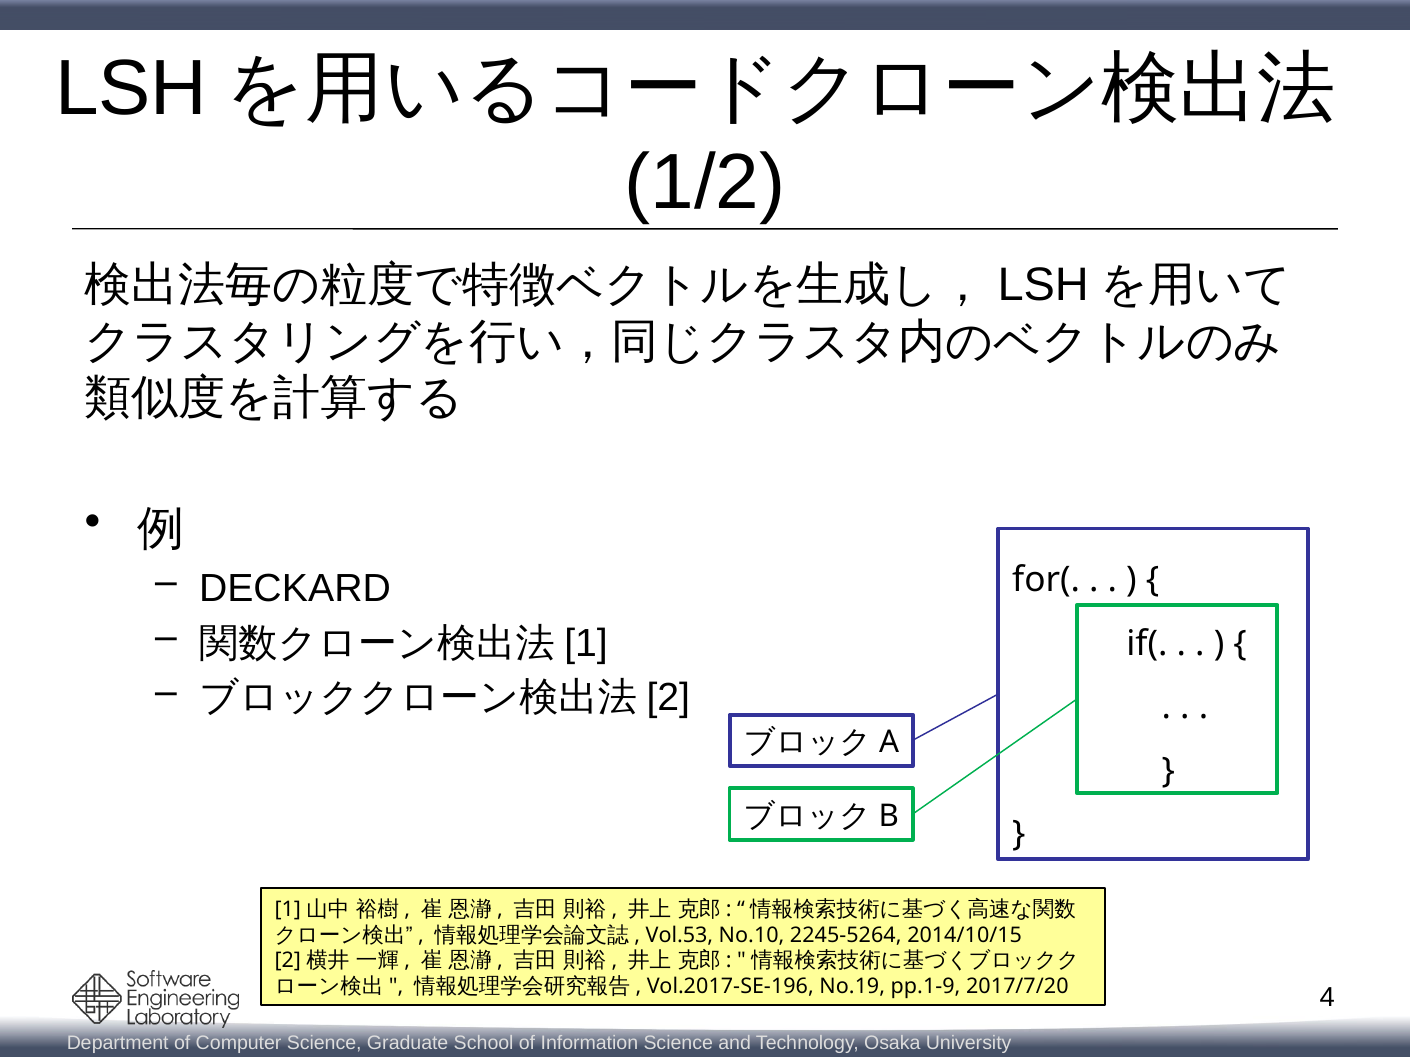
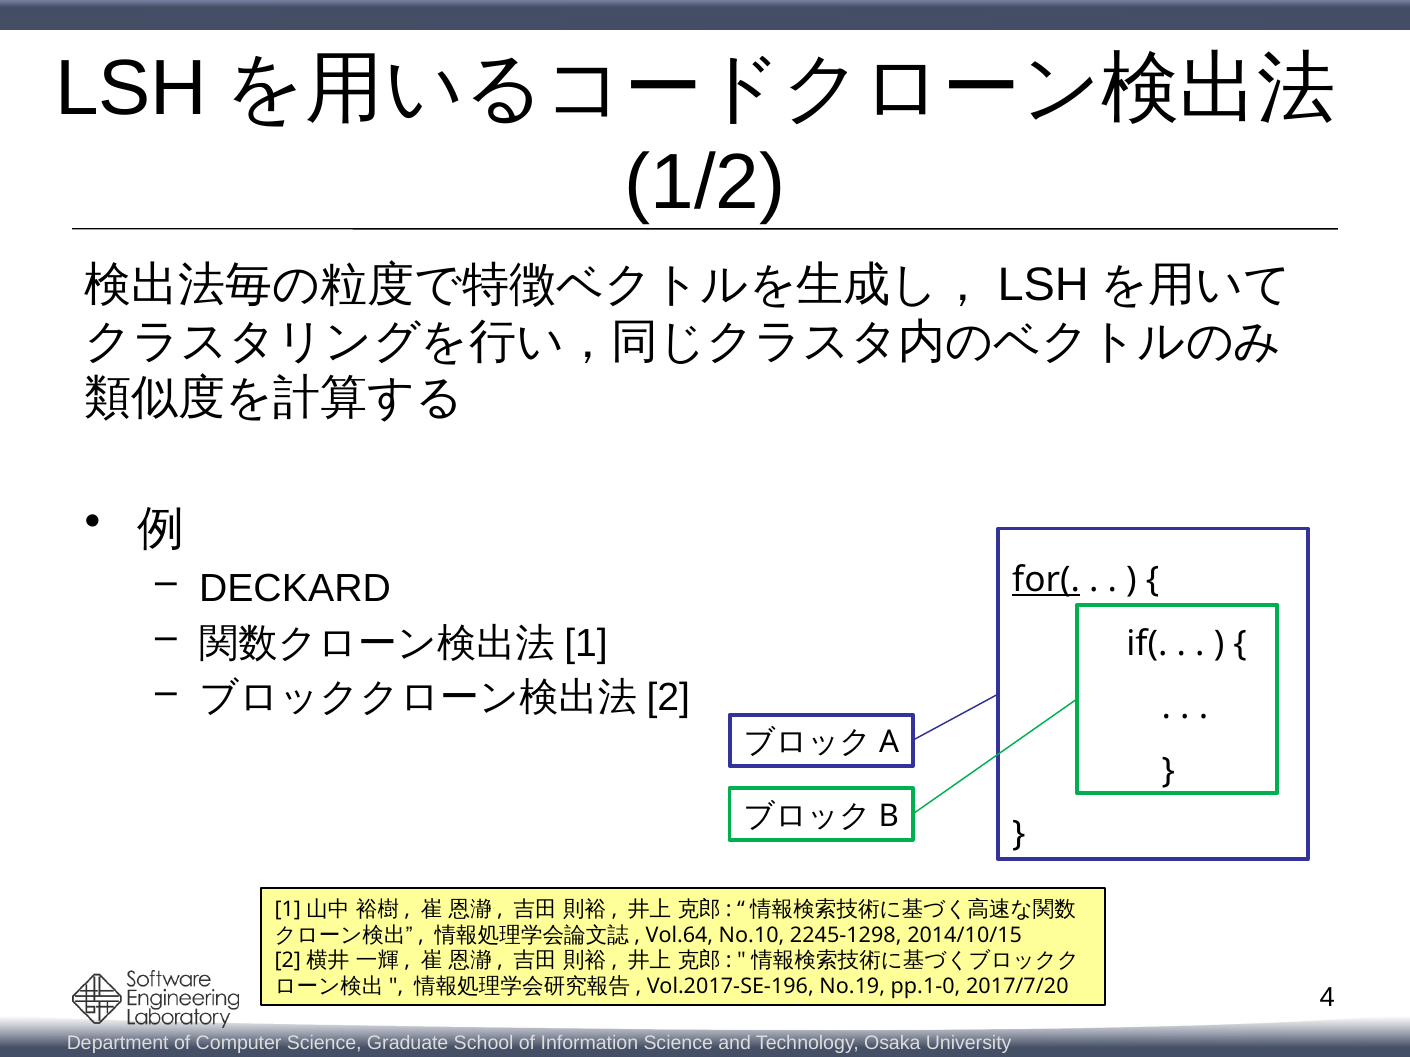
for( underline: none -> present (1046, 580)
Vol.53: Vol.53 -> Vol.64 (679, 935)
2245-5264: 2245-5264 -> 2245-1298 (846, 935)
pp.1-9: pp.1-9 -> pp.1-0 (926, 987)
